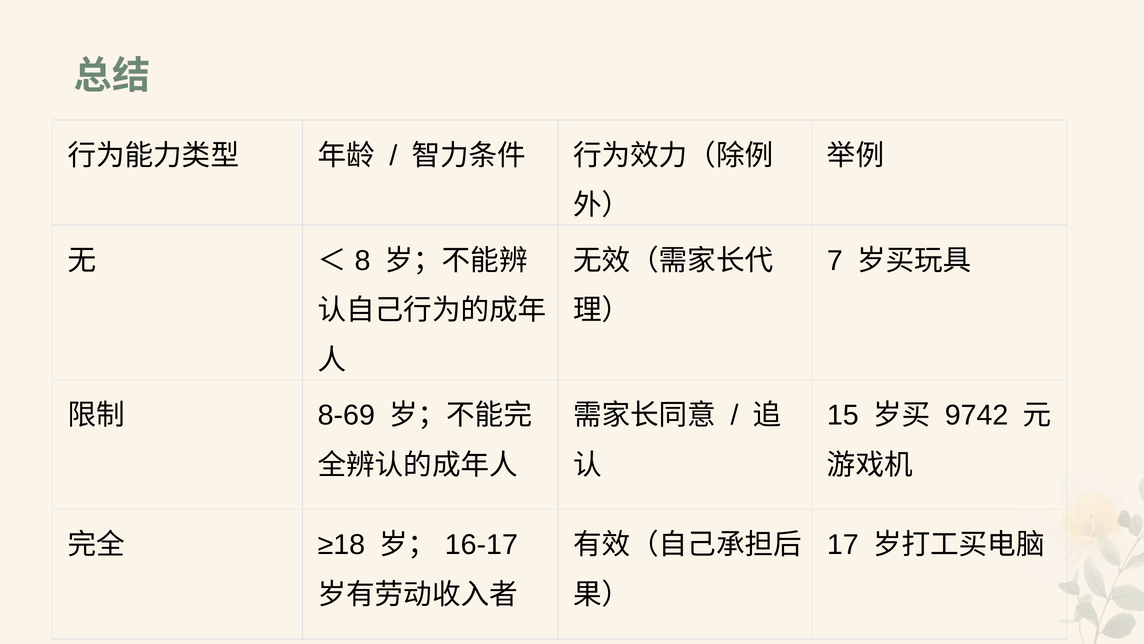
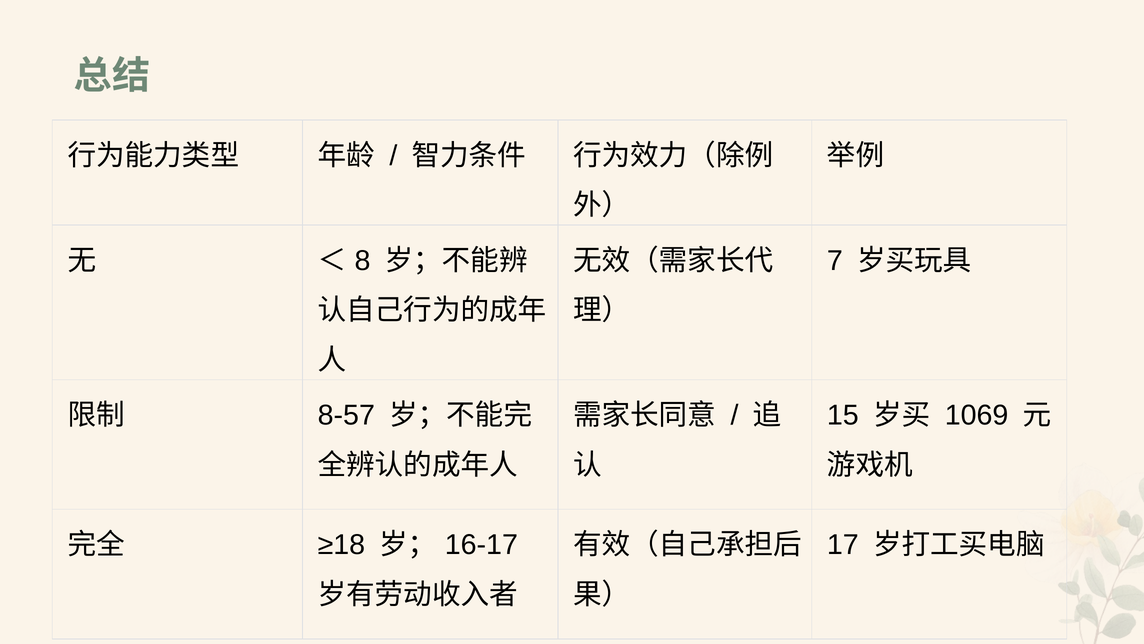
9742: 9742 -> 1069 (977, 415)
8-69: 8-69 -> 8-57 (346, 415)
